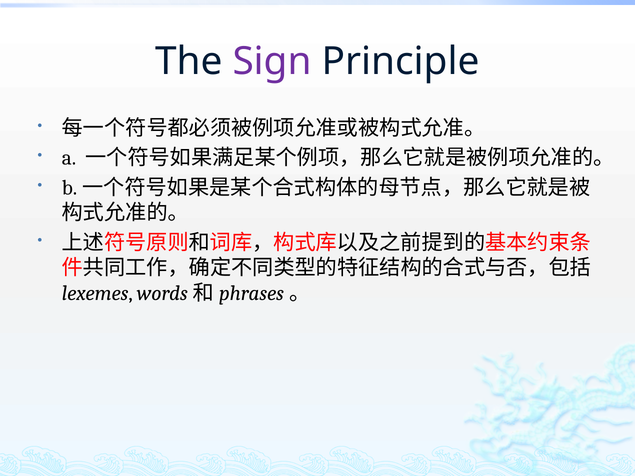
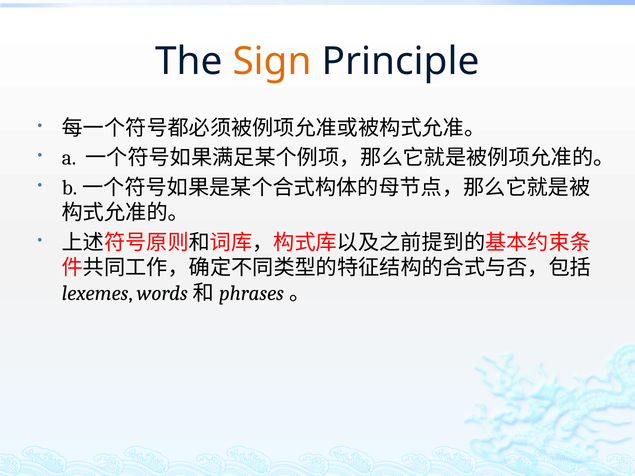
Sign colour: purple -> orange (272, 61)
